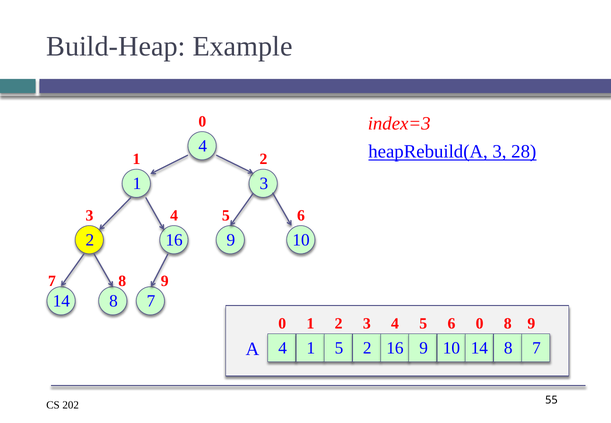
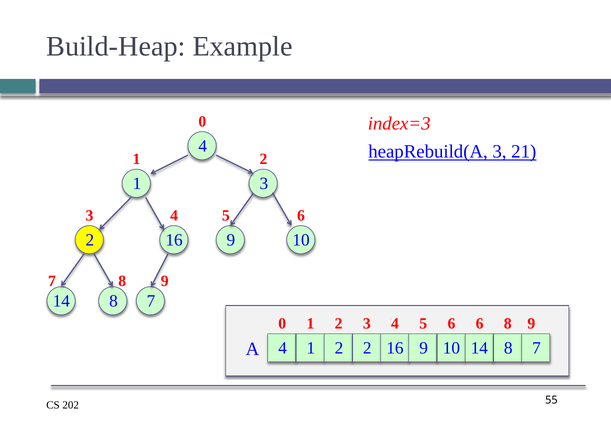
28: 28 -> 21 (524, 152)
6 0: 0 -> 6 (480, 323)
4 1 5: 5 -> 2 (339, 348)
